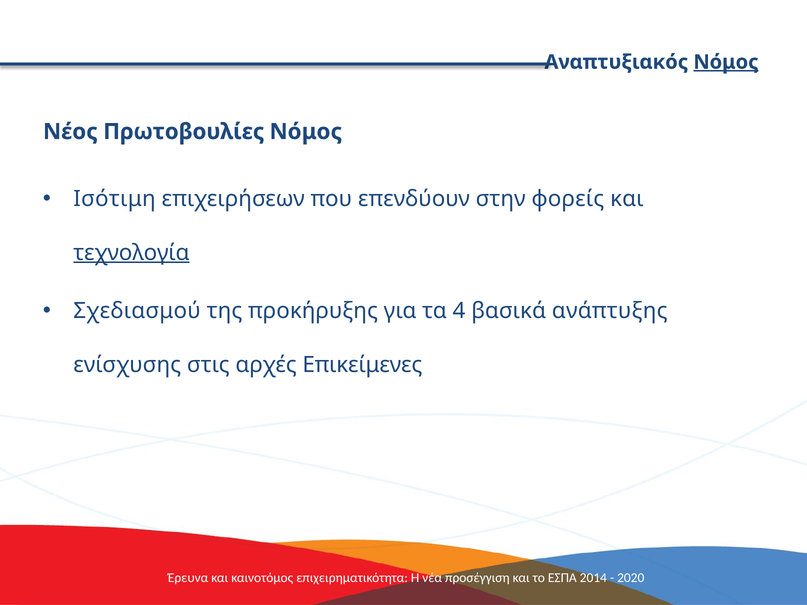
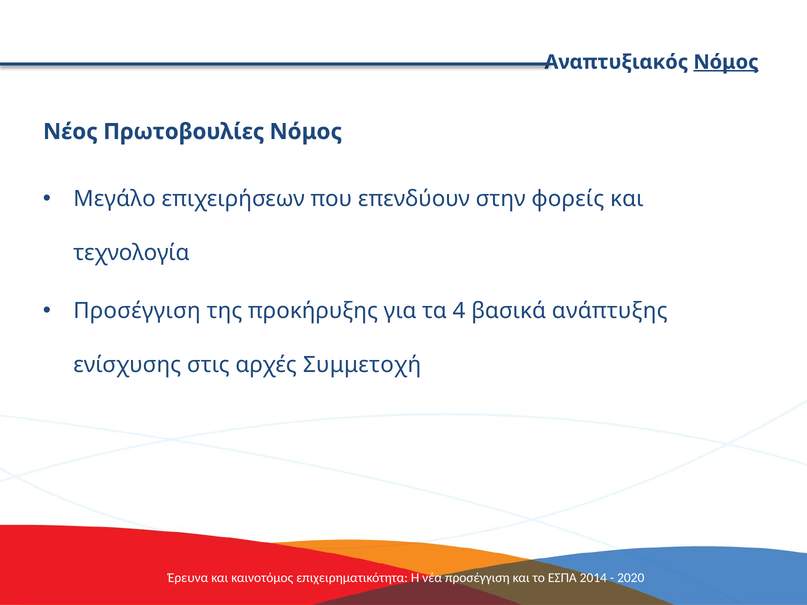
Ισότιμη: Ισότιμη -> Μεγάλο (115, 199)
τεχνολογία underline: present -> none (131, 253)
Σχεδιασμού: Σχεδιασμού -> Προσέγγιση (137, 311)
Επικείμενες: Επικείμενες -> Συμμετοχή (362, 365)
